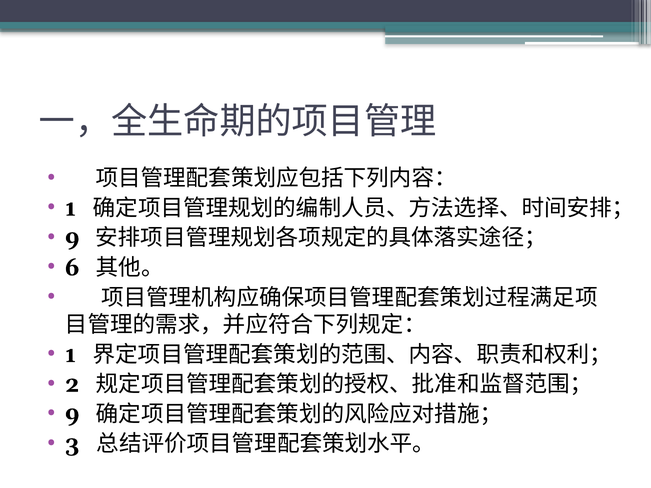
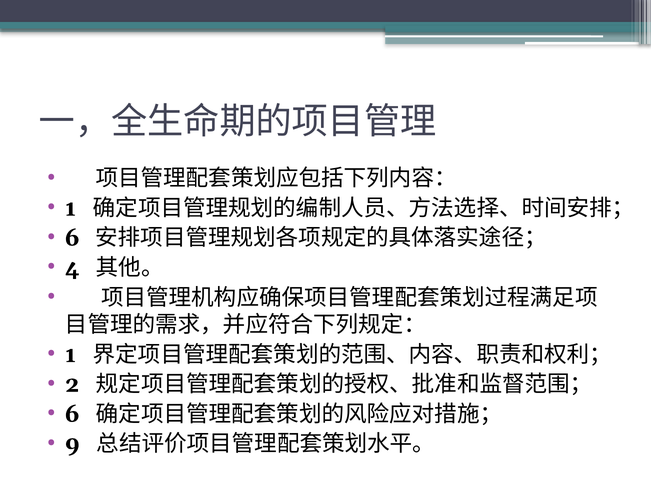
9: 9 -> 6 (72, 238)
6: 6 -> 4 (72, 268)
9: 9 -> 6 (72, 414)
3: 3 -> 9 (72, 444)
